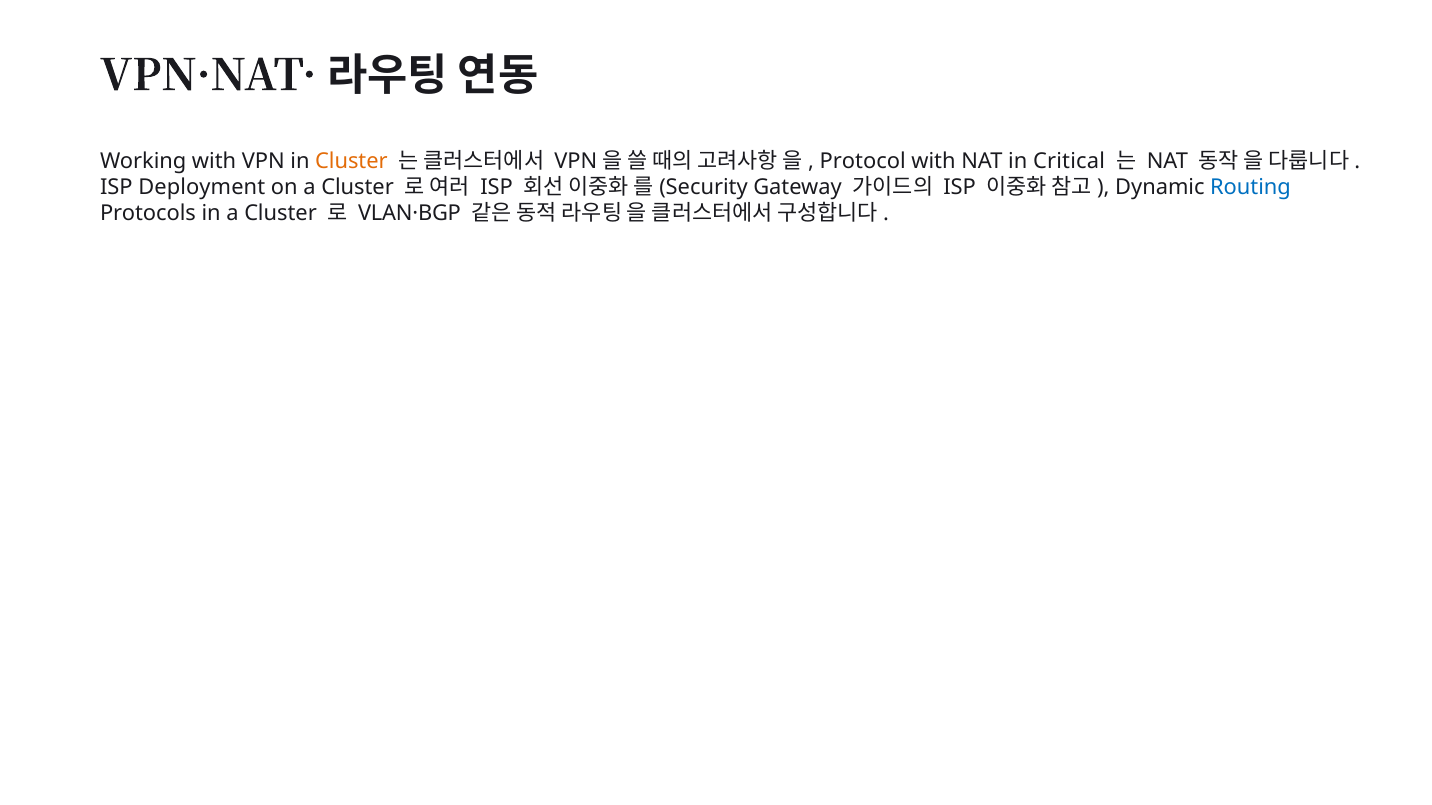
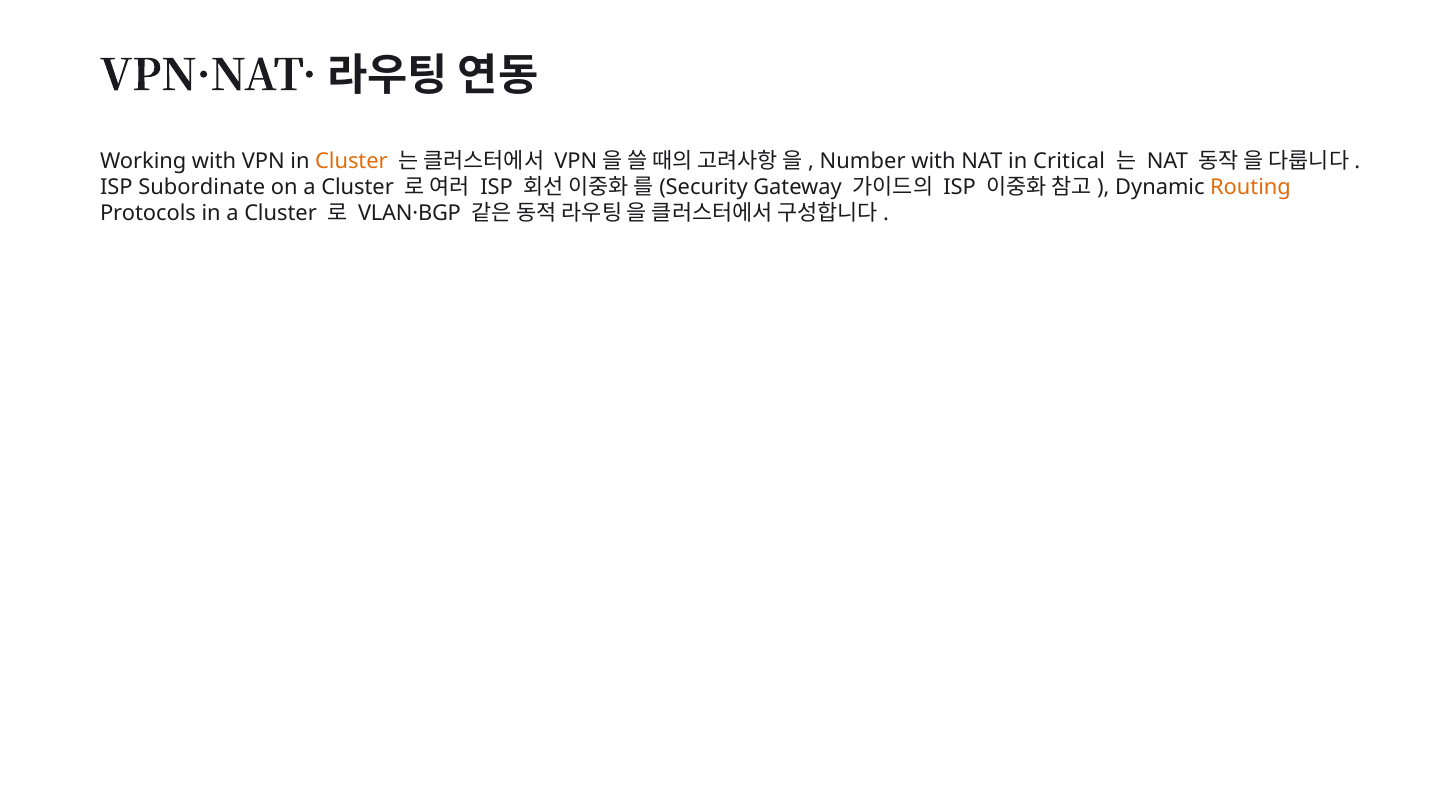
Protocol: Protocol -> Number (863, 161)
Deployment: Deployment -> Subordinate (202, 188)
Routing colour: blue -> orange (1251, 188)
